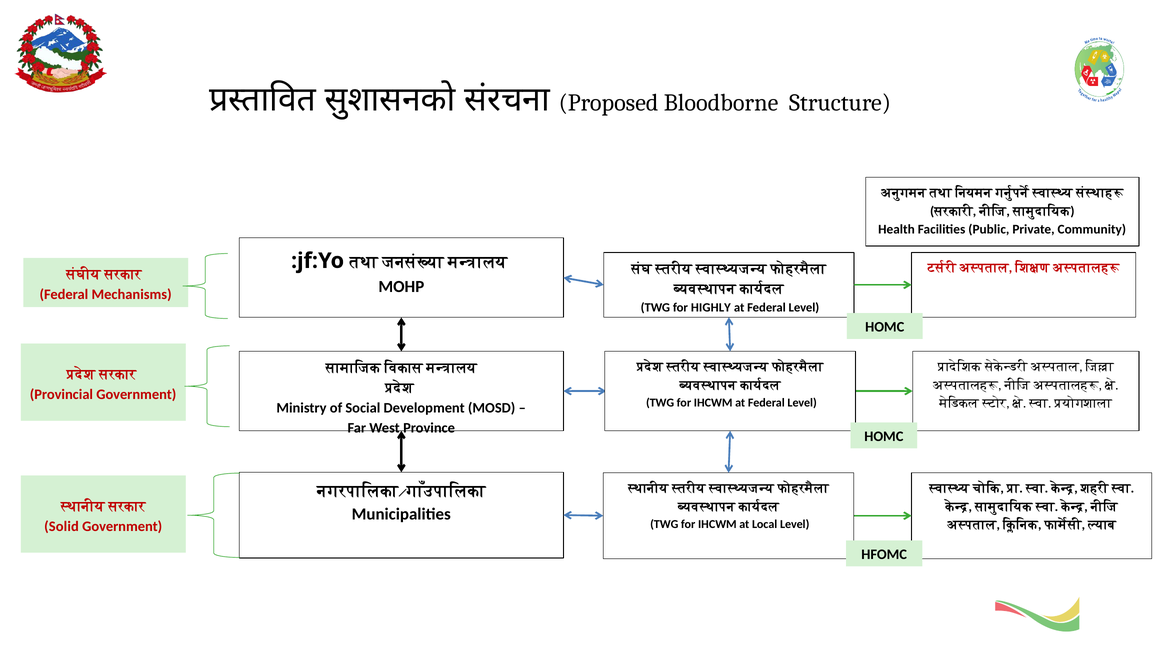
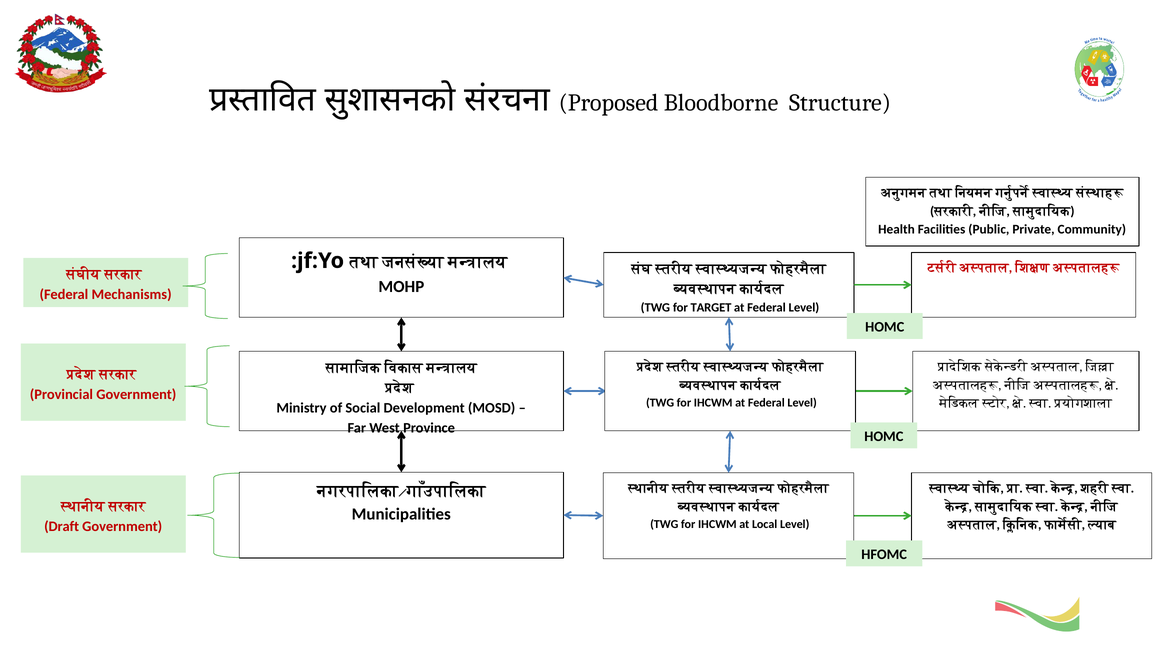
HIGHLY: HIGHLY -> TARGET (711, 307)
Solid: Solid -> Draft (62, 526)
